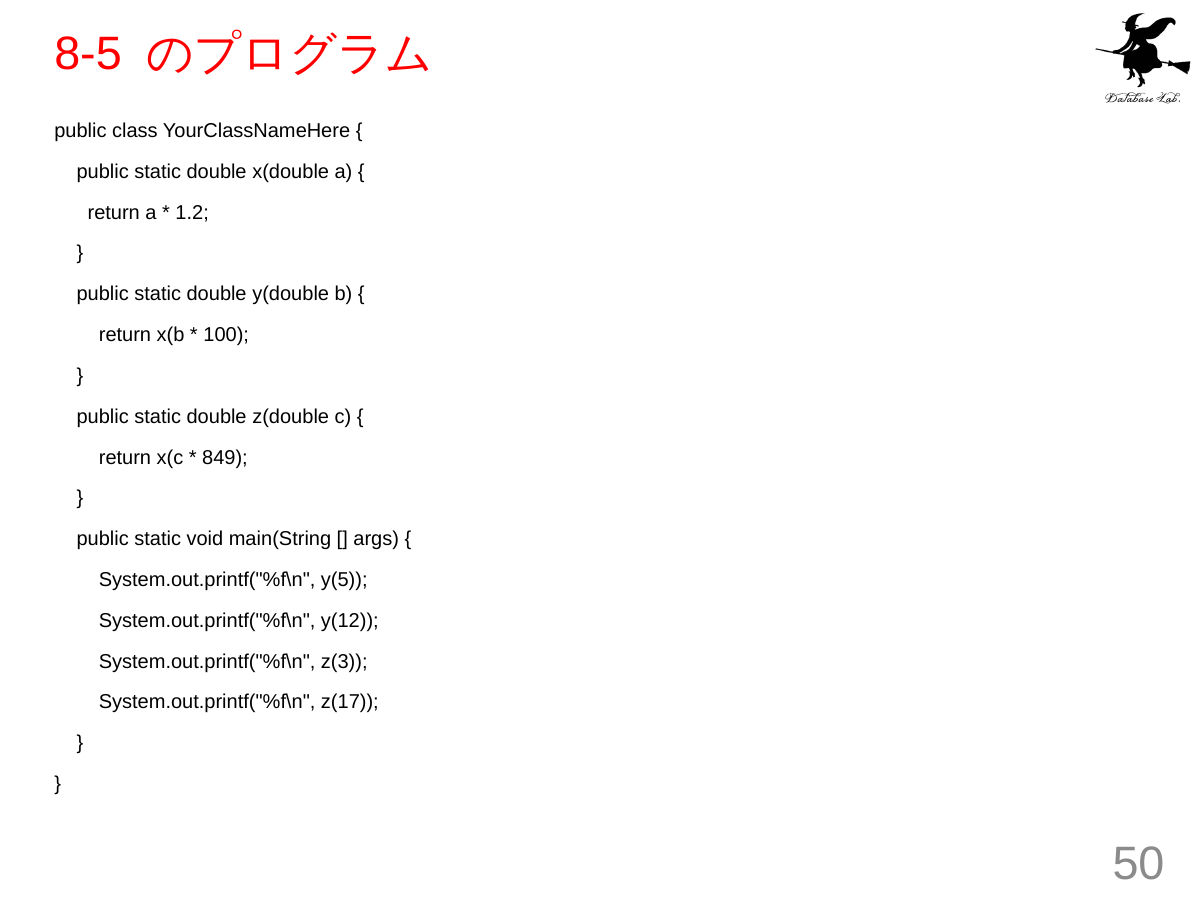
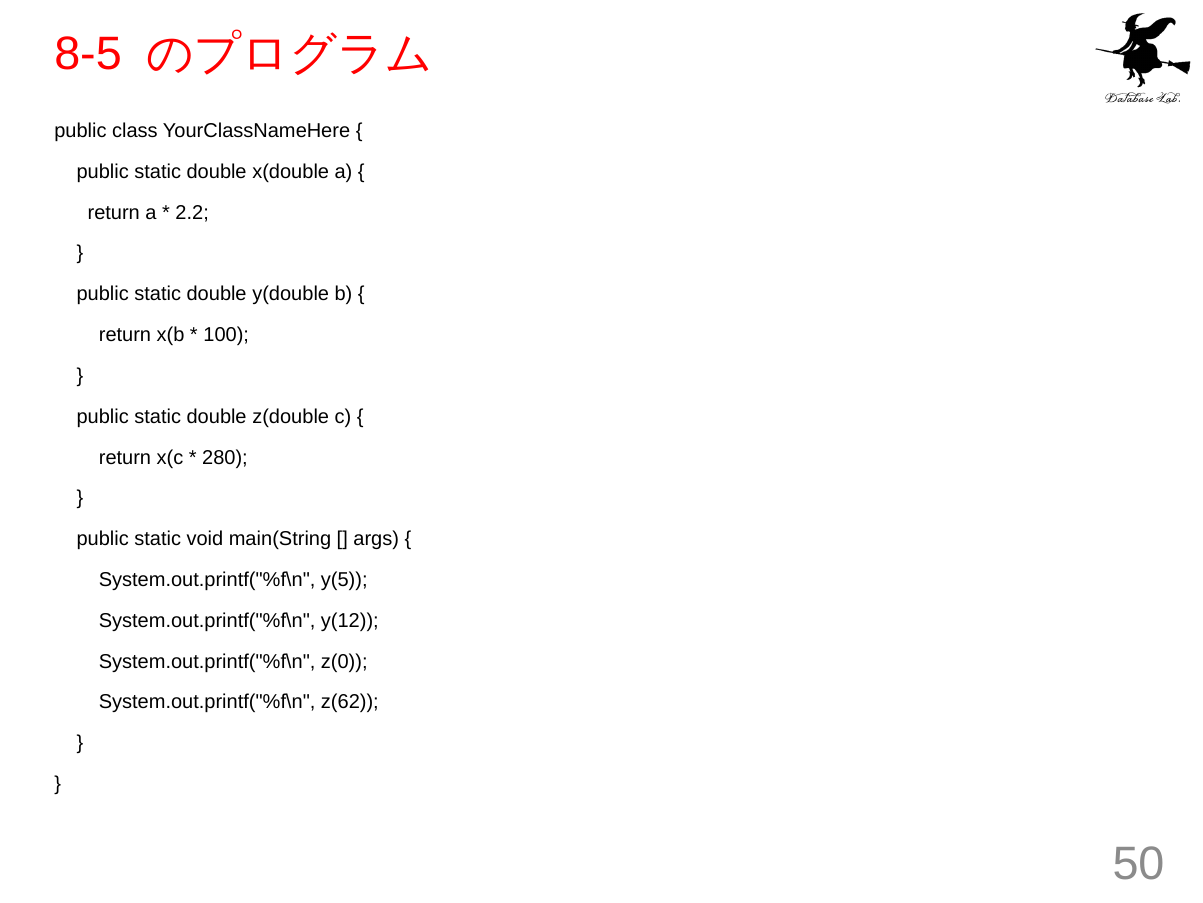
1.2: 1.2 -> 2.2 (192, 212)
849: 849 -> 280 (225, 457)
z(3: z(3 -> z(0 (344, 661)
z(17: z(17 -> z(62 (350, 702)
